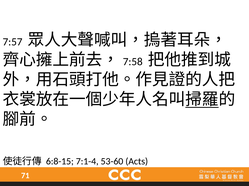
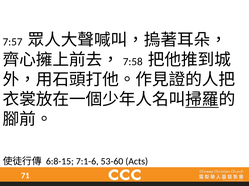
7:1-4: 7:1-4 -> 7:1-6 (87, 162)
